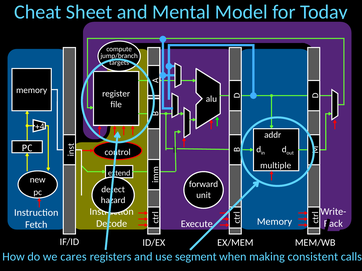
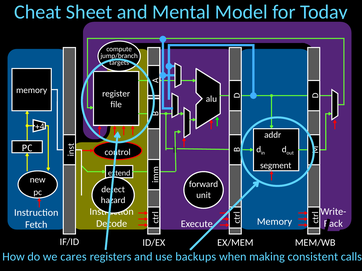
multiple: multiple -> segment (276, 166)
segment: segment -> backups (196, 257)
